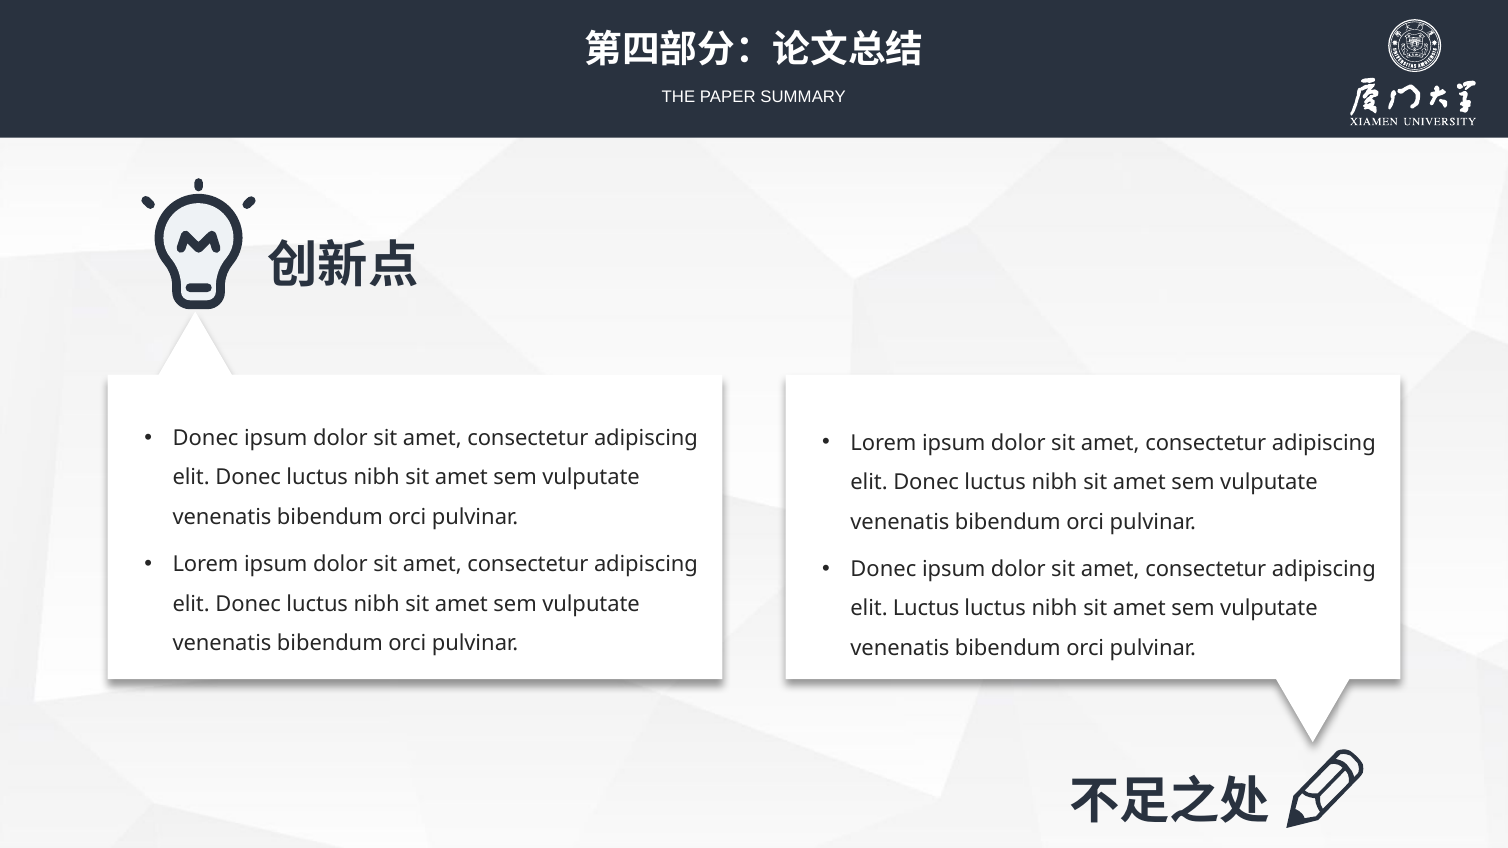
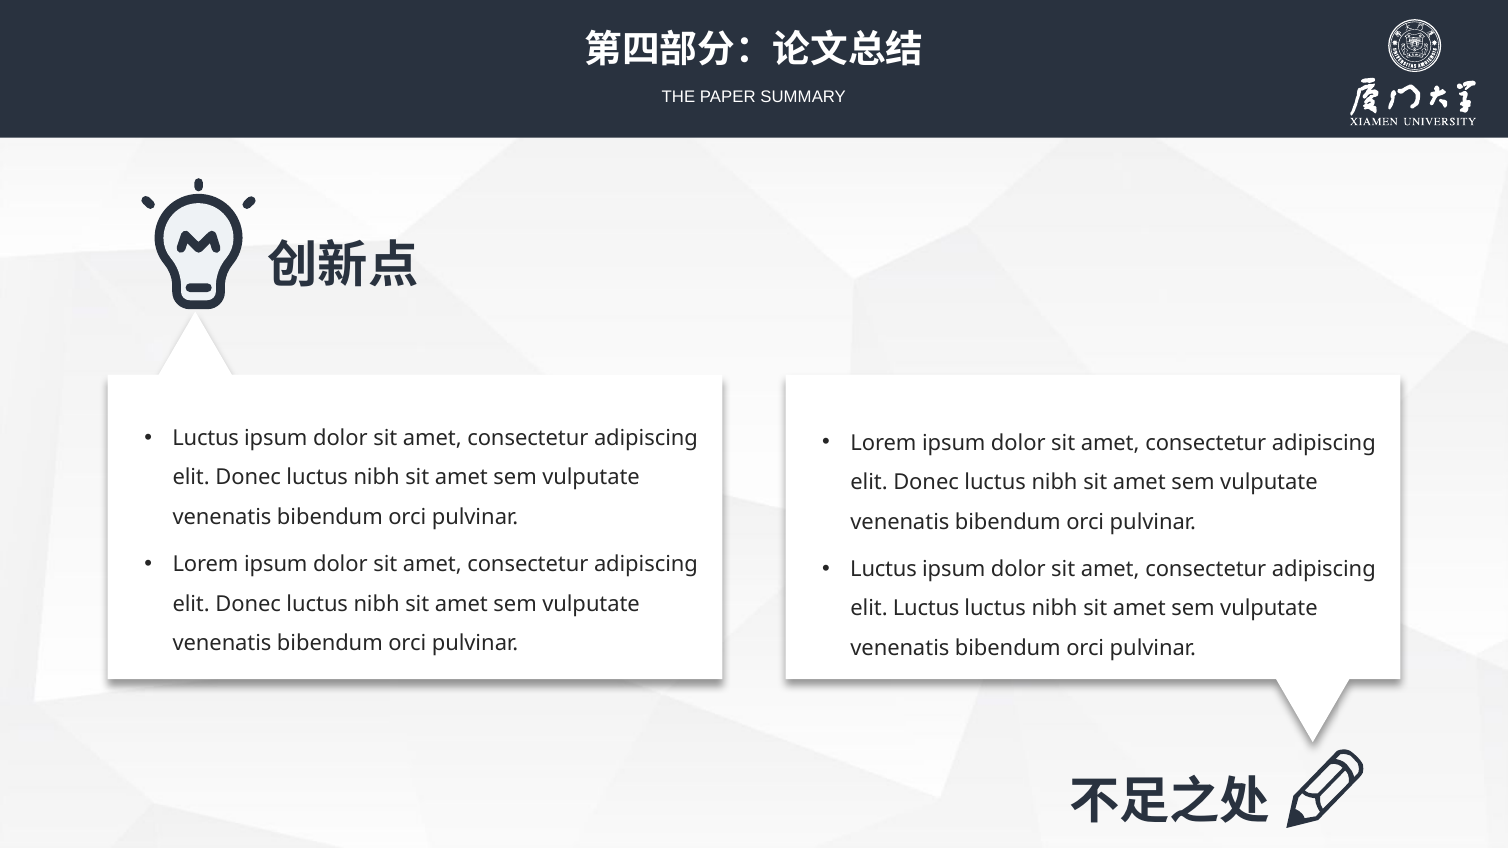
Donec: Donec -> Luctus (206, 438)
Donec: Donec -> Luctus (884, 569)
